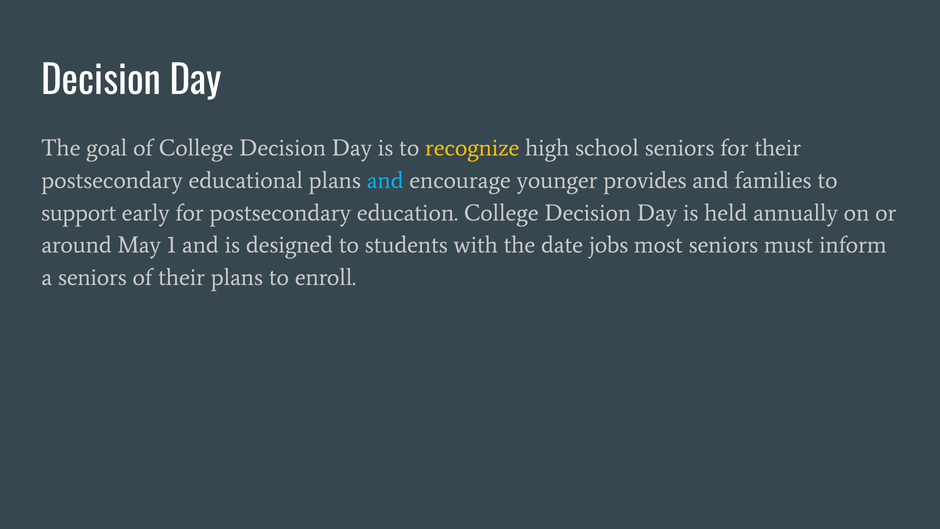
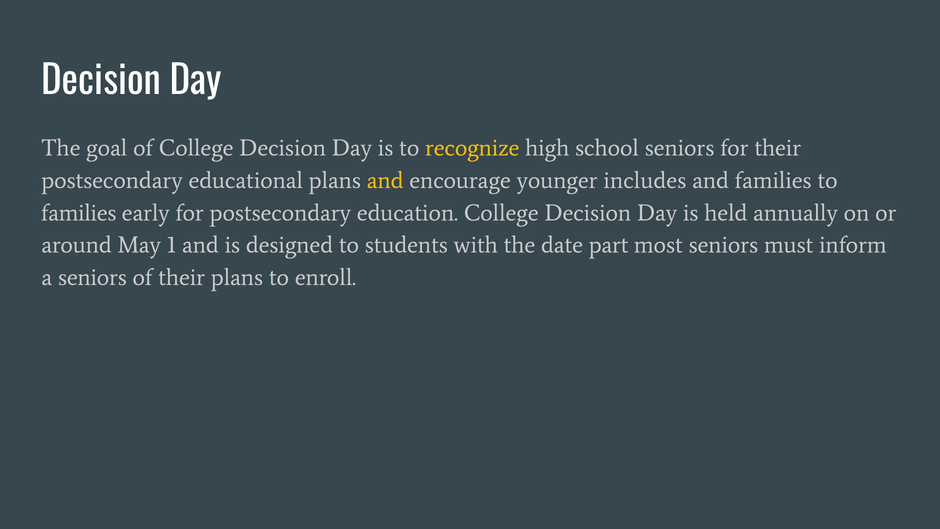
and colour: light blue -> yellow (385, 180)
provides: provides -> includes (645, 180)
support: support -> families (79, 213)
jobs: jobs -> part (609, 245)
